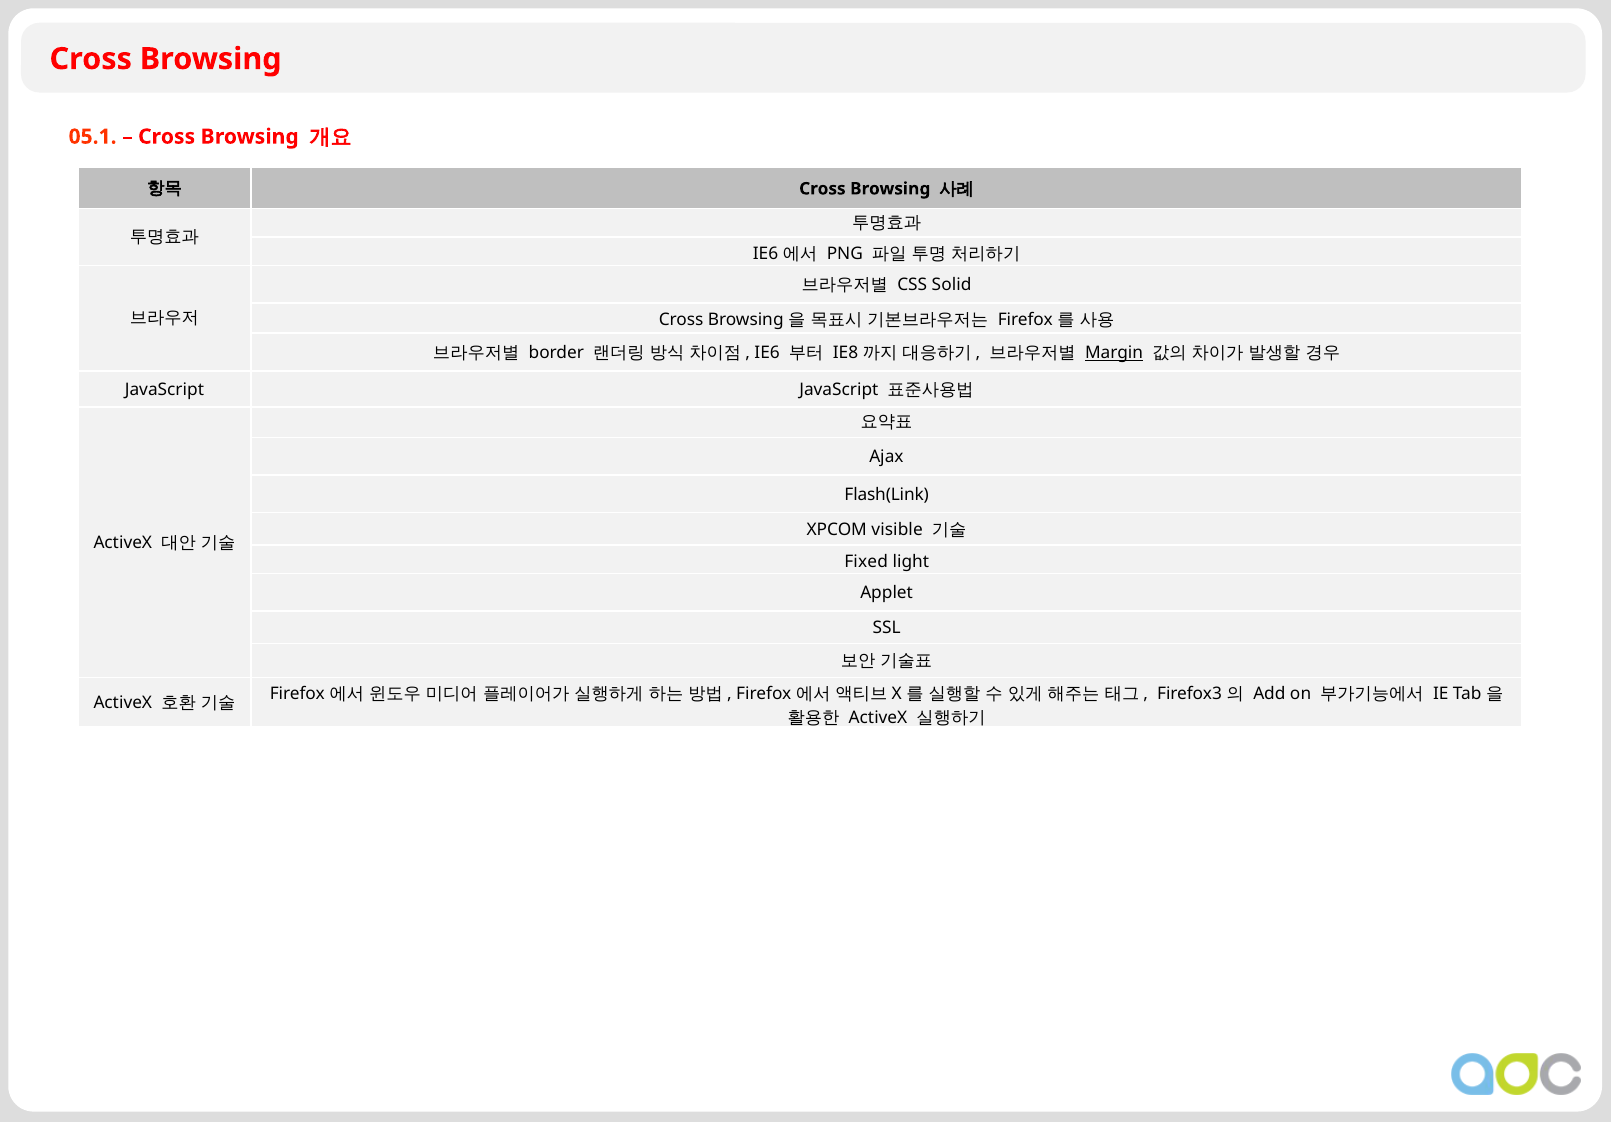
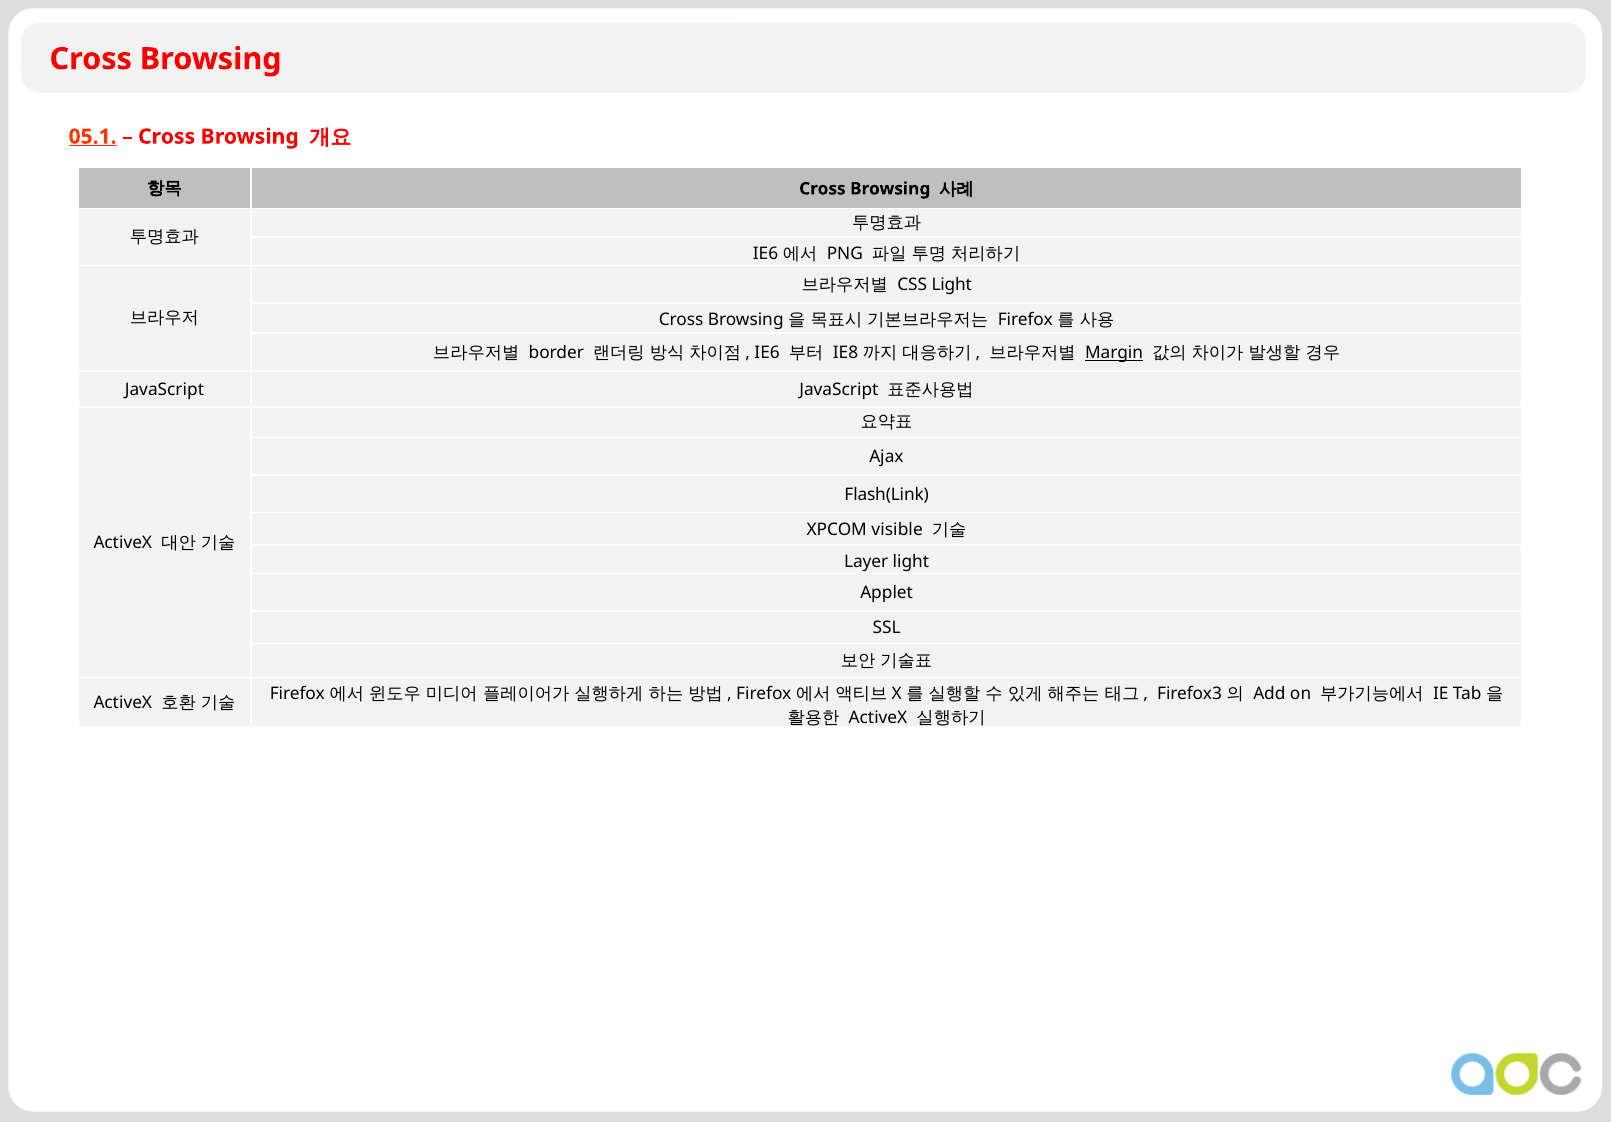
05.1 underline: none -> present (93, 137)
CSS Solid: Solid -> Light (952, 285)
Fixed: Fixed -> Layer (866, 561)
